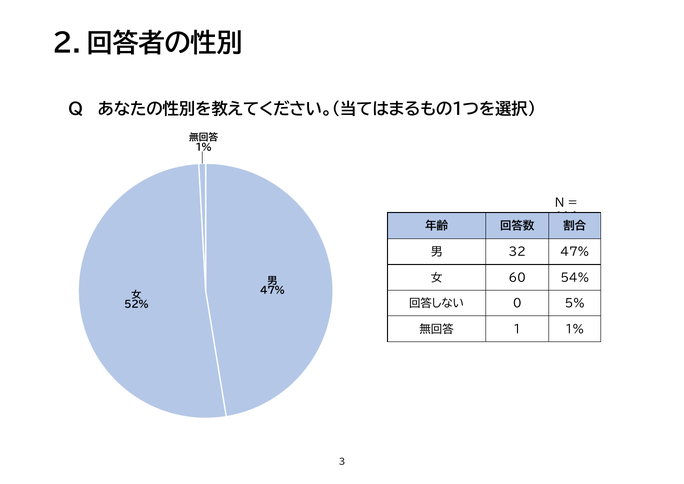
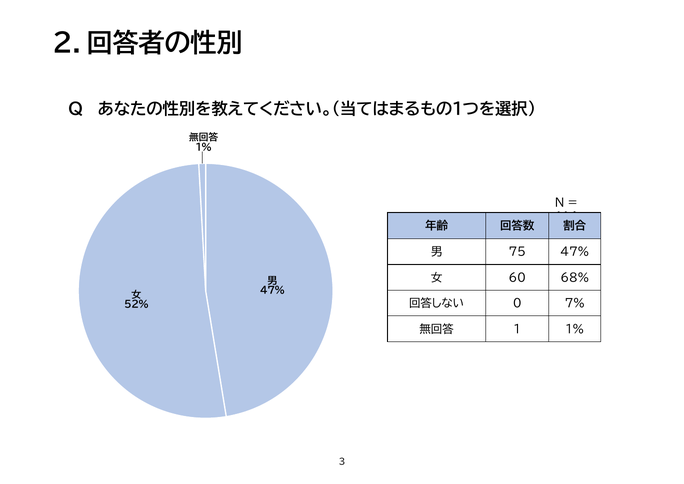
32: 32 -> 75 (517, 252)
54%: 54% -> 68% (575, 278)
5%: 5% -> 7% (575, 303)
